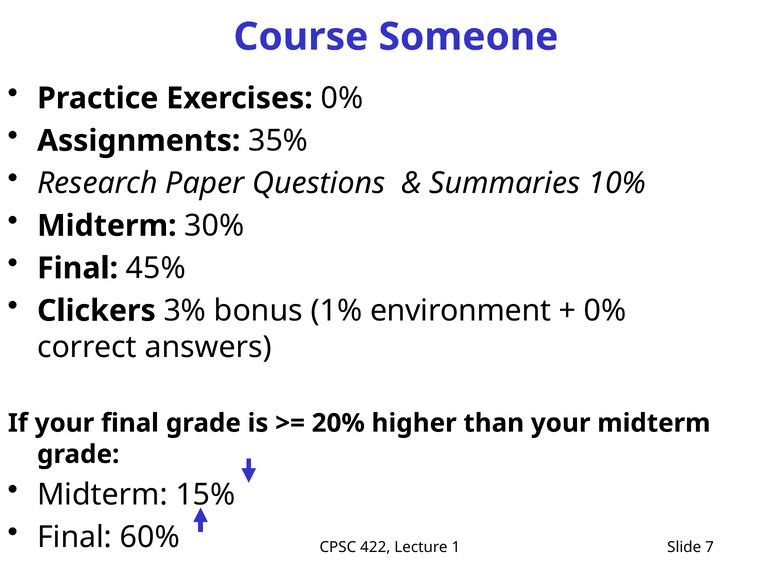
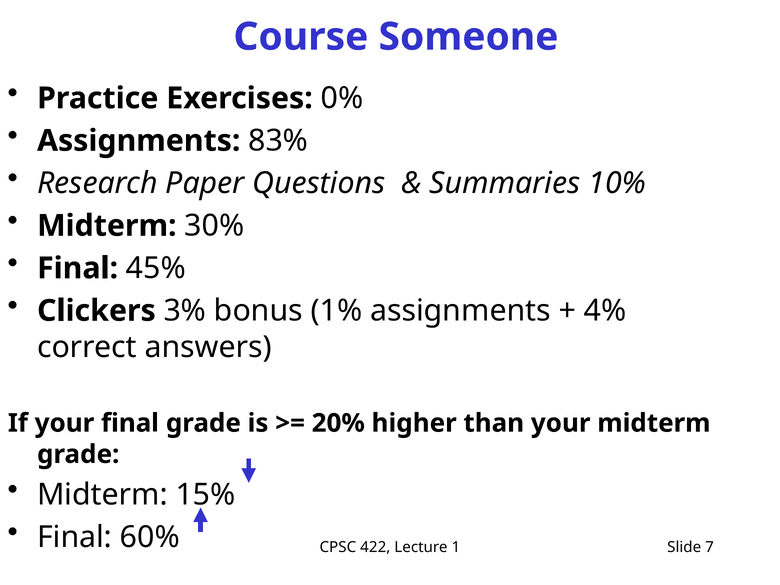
35%: 35% -> 83% (278, 141)
1% environment: environment -> assignments (460, 311)
0%: 0% -> 4% (605, 311)
